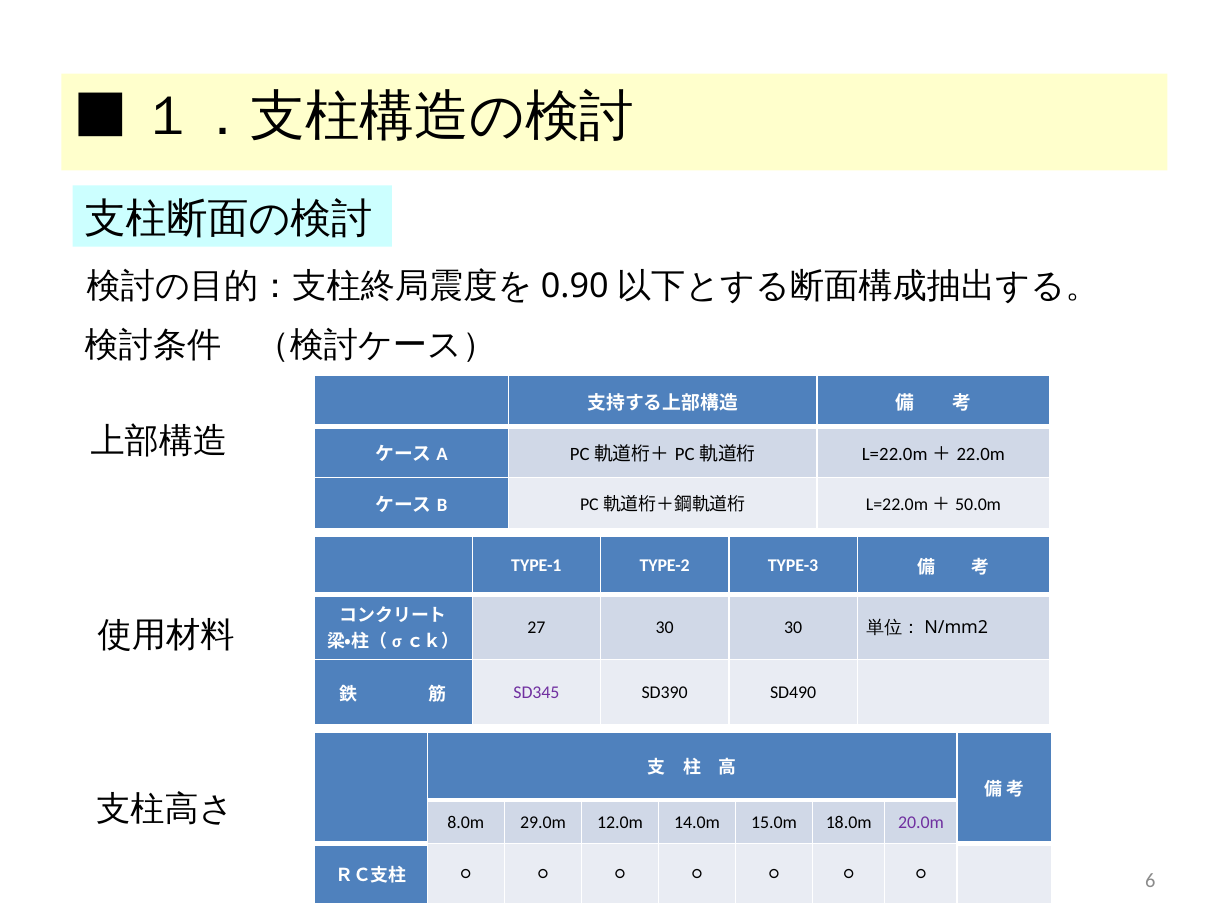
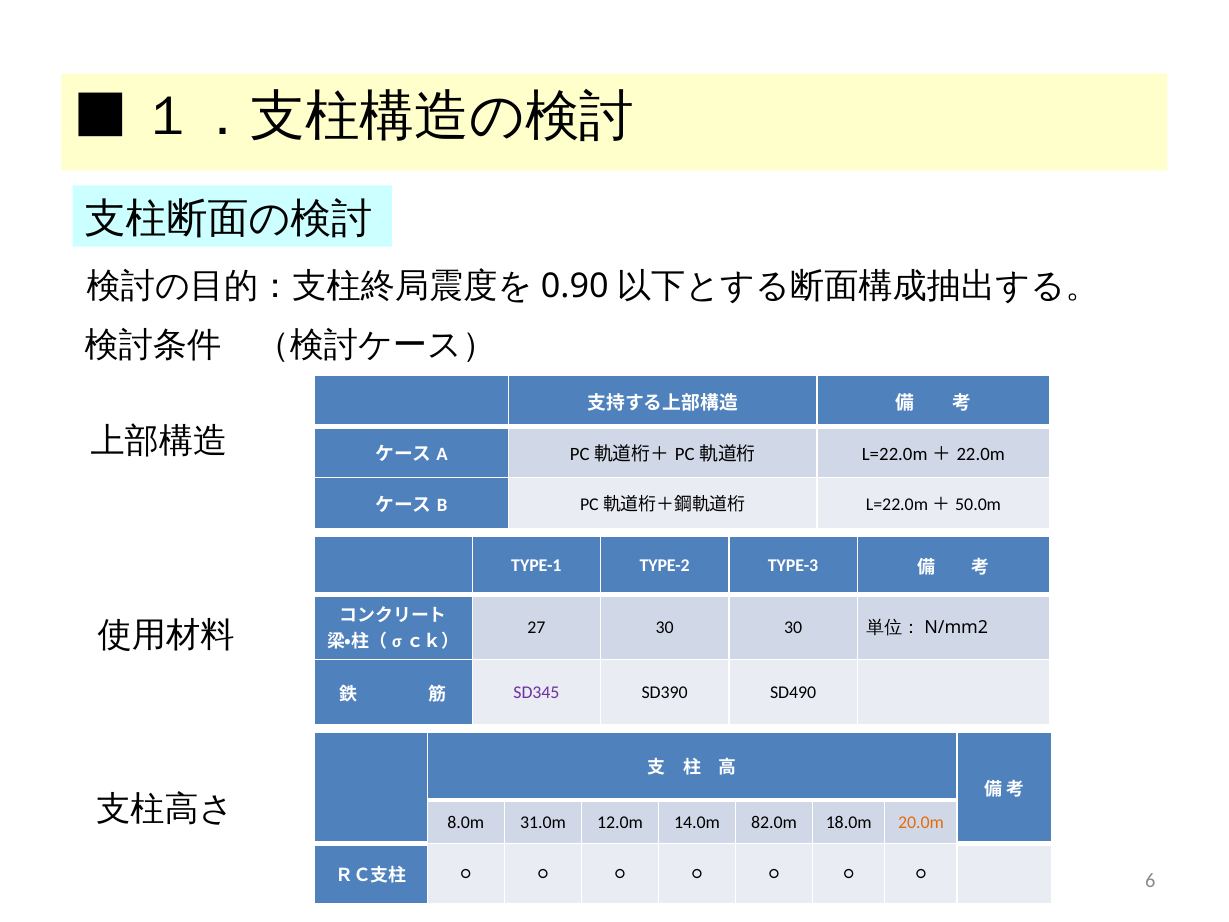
29.0m: 29.0m -> 31.0m (543, 822)
15.0m: 15.0m -> 82.0m (774, 822)
20.0m colour: purple -> orange (921, 822)
